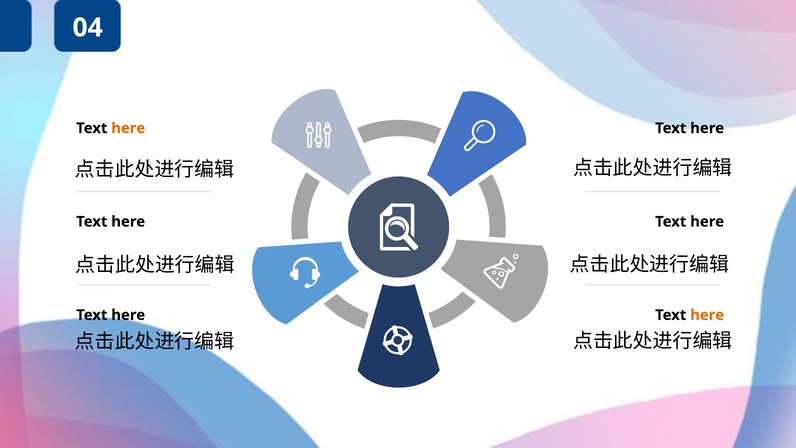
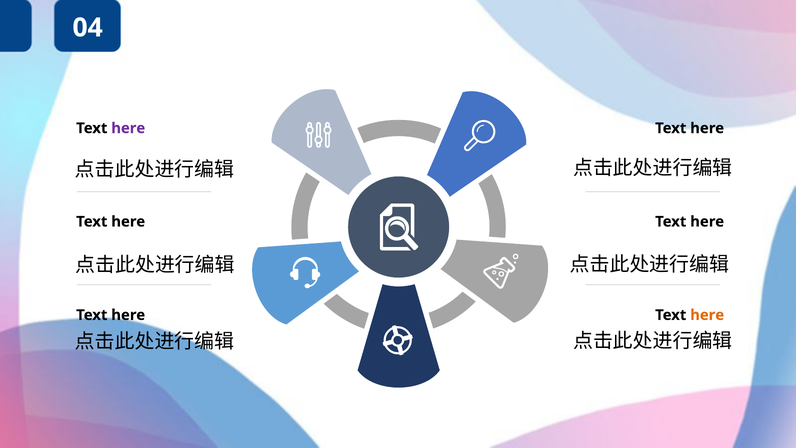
here colour: orange -> purple (128, 128)
